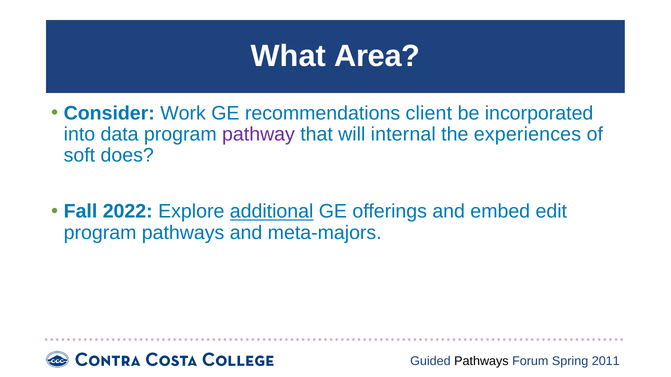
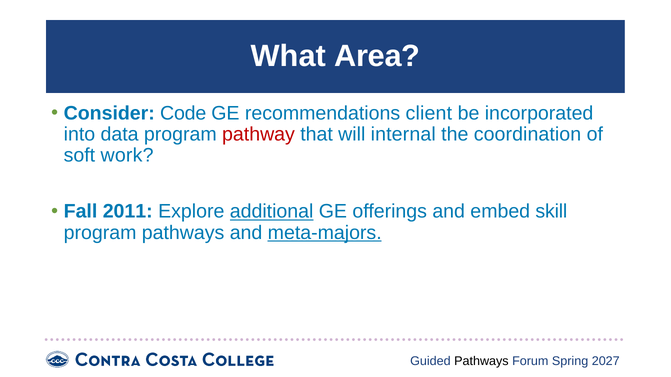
Work: Work -> Code (183, 113)
pathway colour: purple -> red (259, 135)
experiences: experiences -> coordination (527, 135)
does: does -> work (127, 156)
2022: 2022 -> 2011 (128, 212)
edit: edit -> skill (551, 212)
meta-majors underline: none -> present (325, 233)
2011: 2011 -> 2027 (606, 361)
